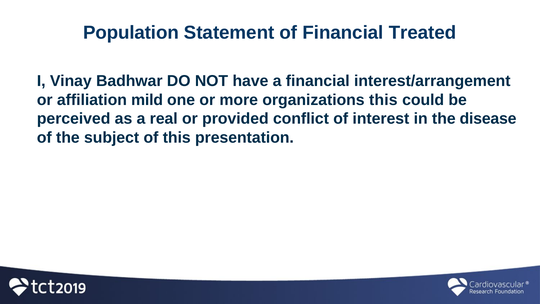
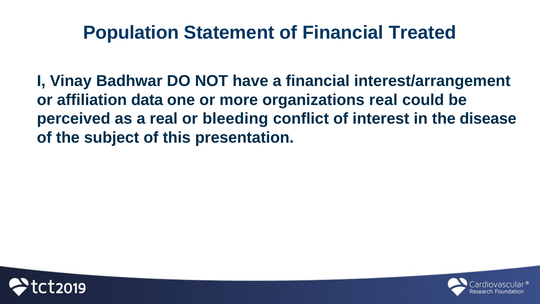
mild: mild -> data (147, 100)
organizations this: this -> real (383, 100)
provided: provided -> bleeding (235, 119)
